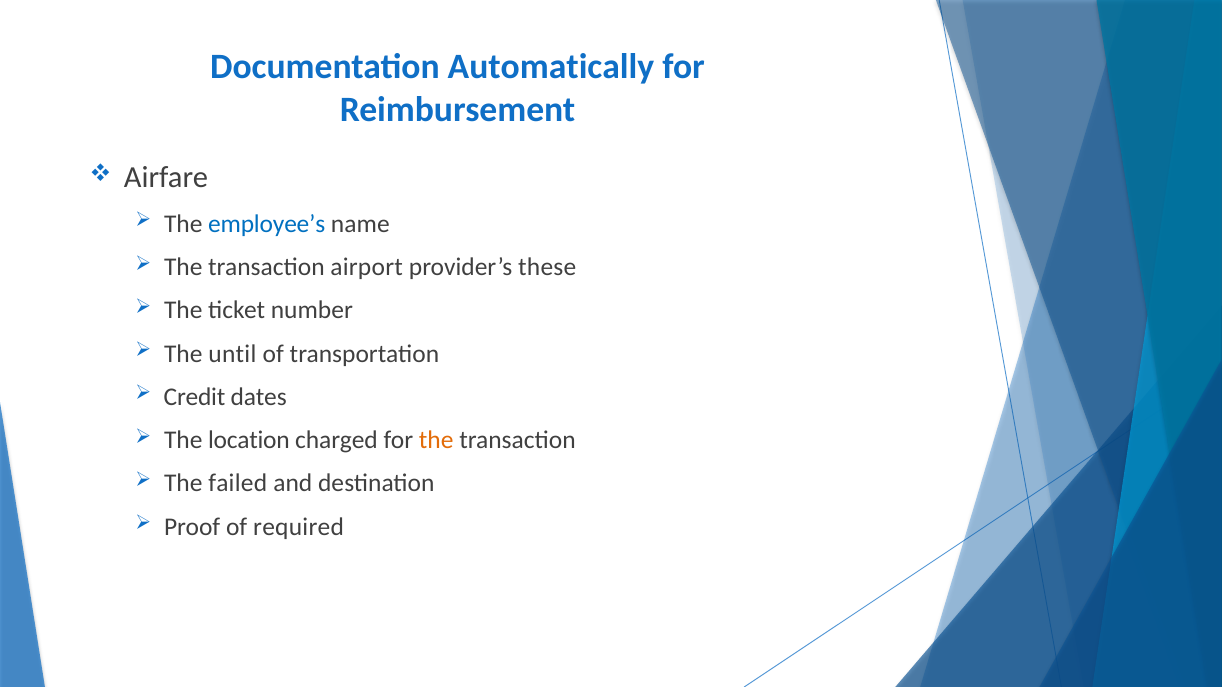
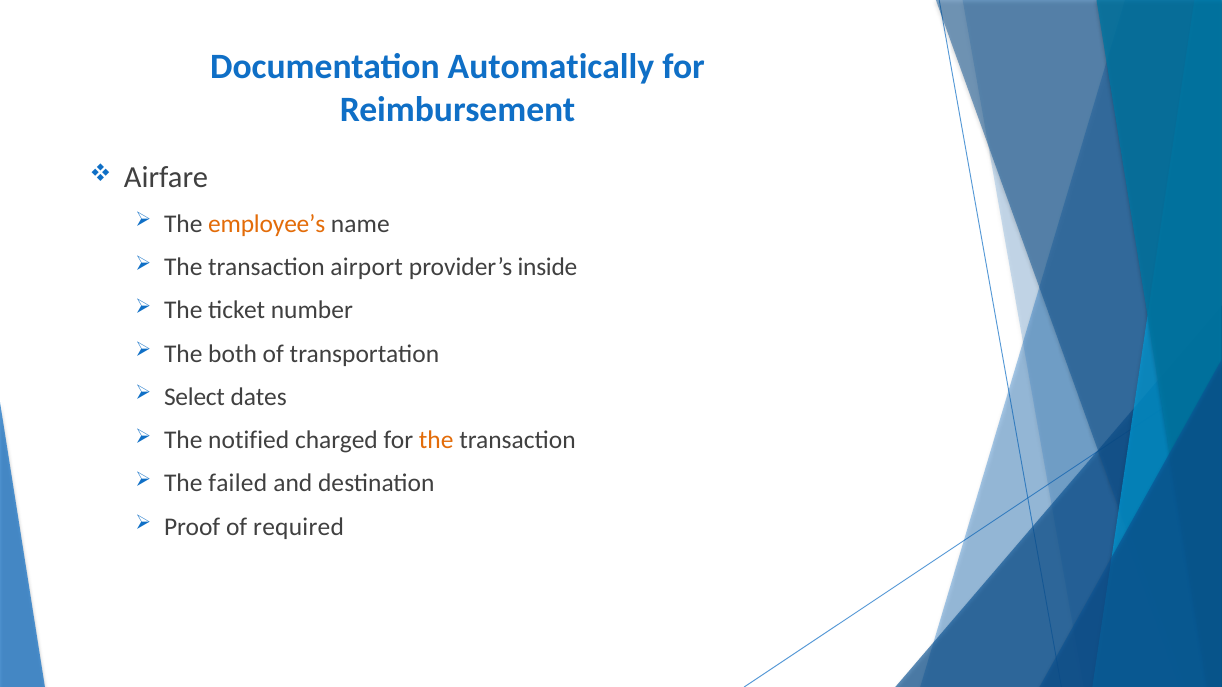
employee’s colour: blue -> orange (267, 224)
these: these -> inside (547, 267)
until: until -> both (233, 354)
Credit: Credit -> Select (195, 397)
location: location -> notified (249, 440)
